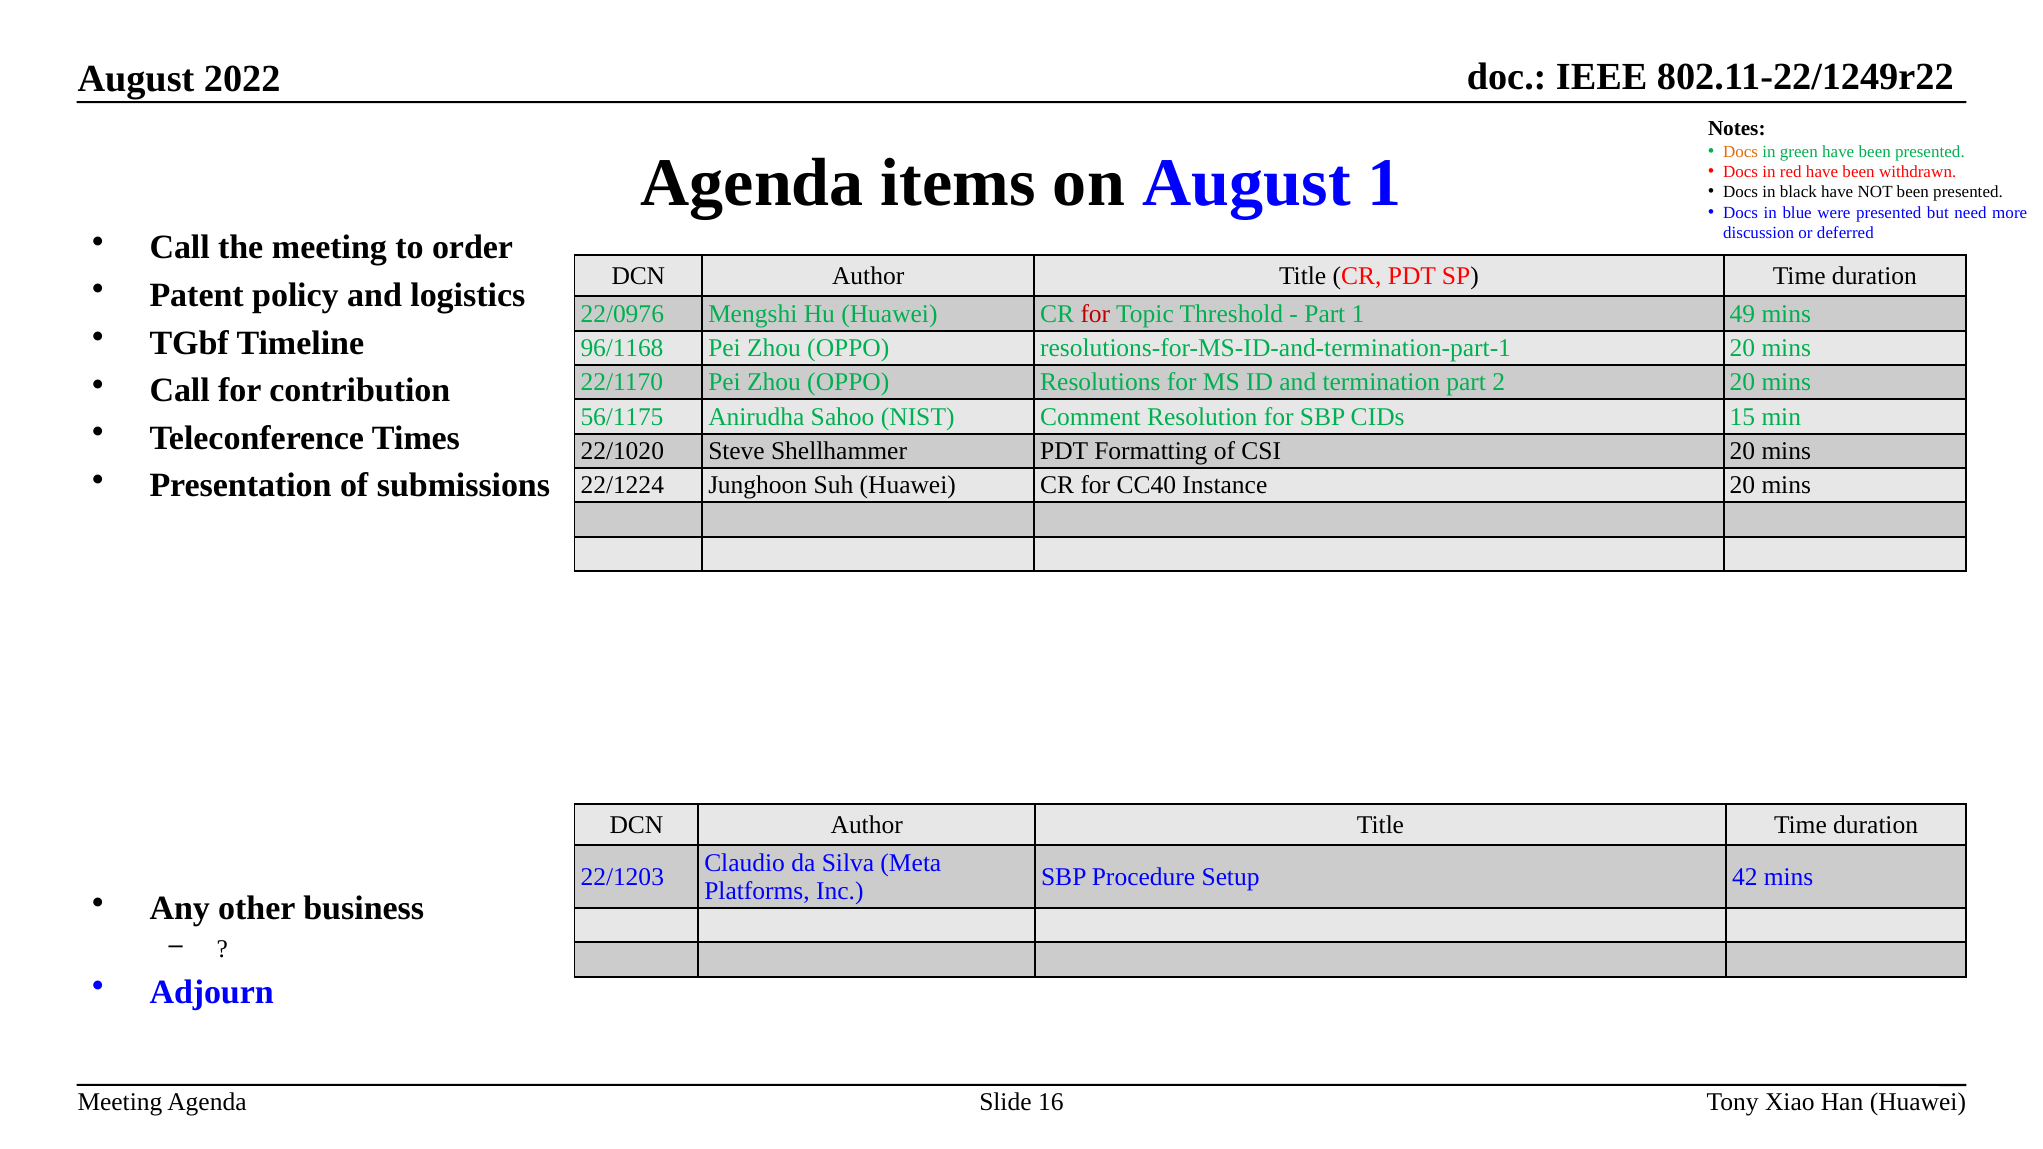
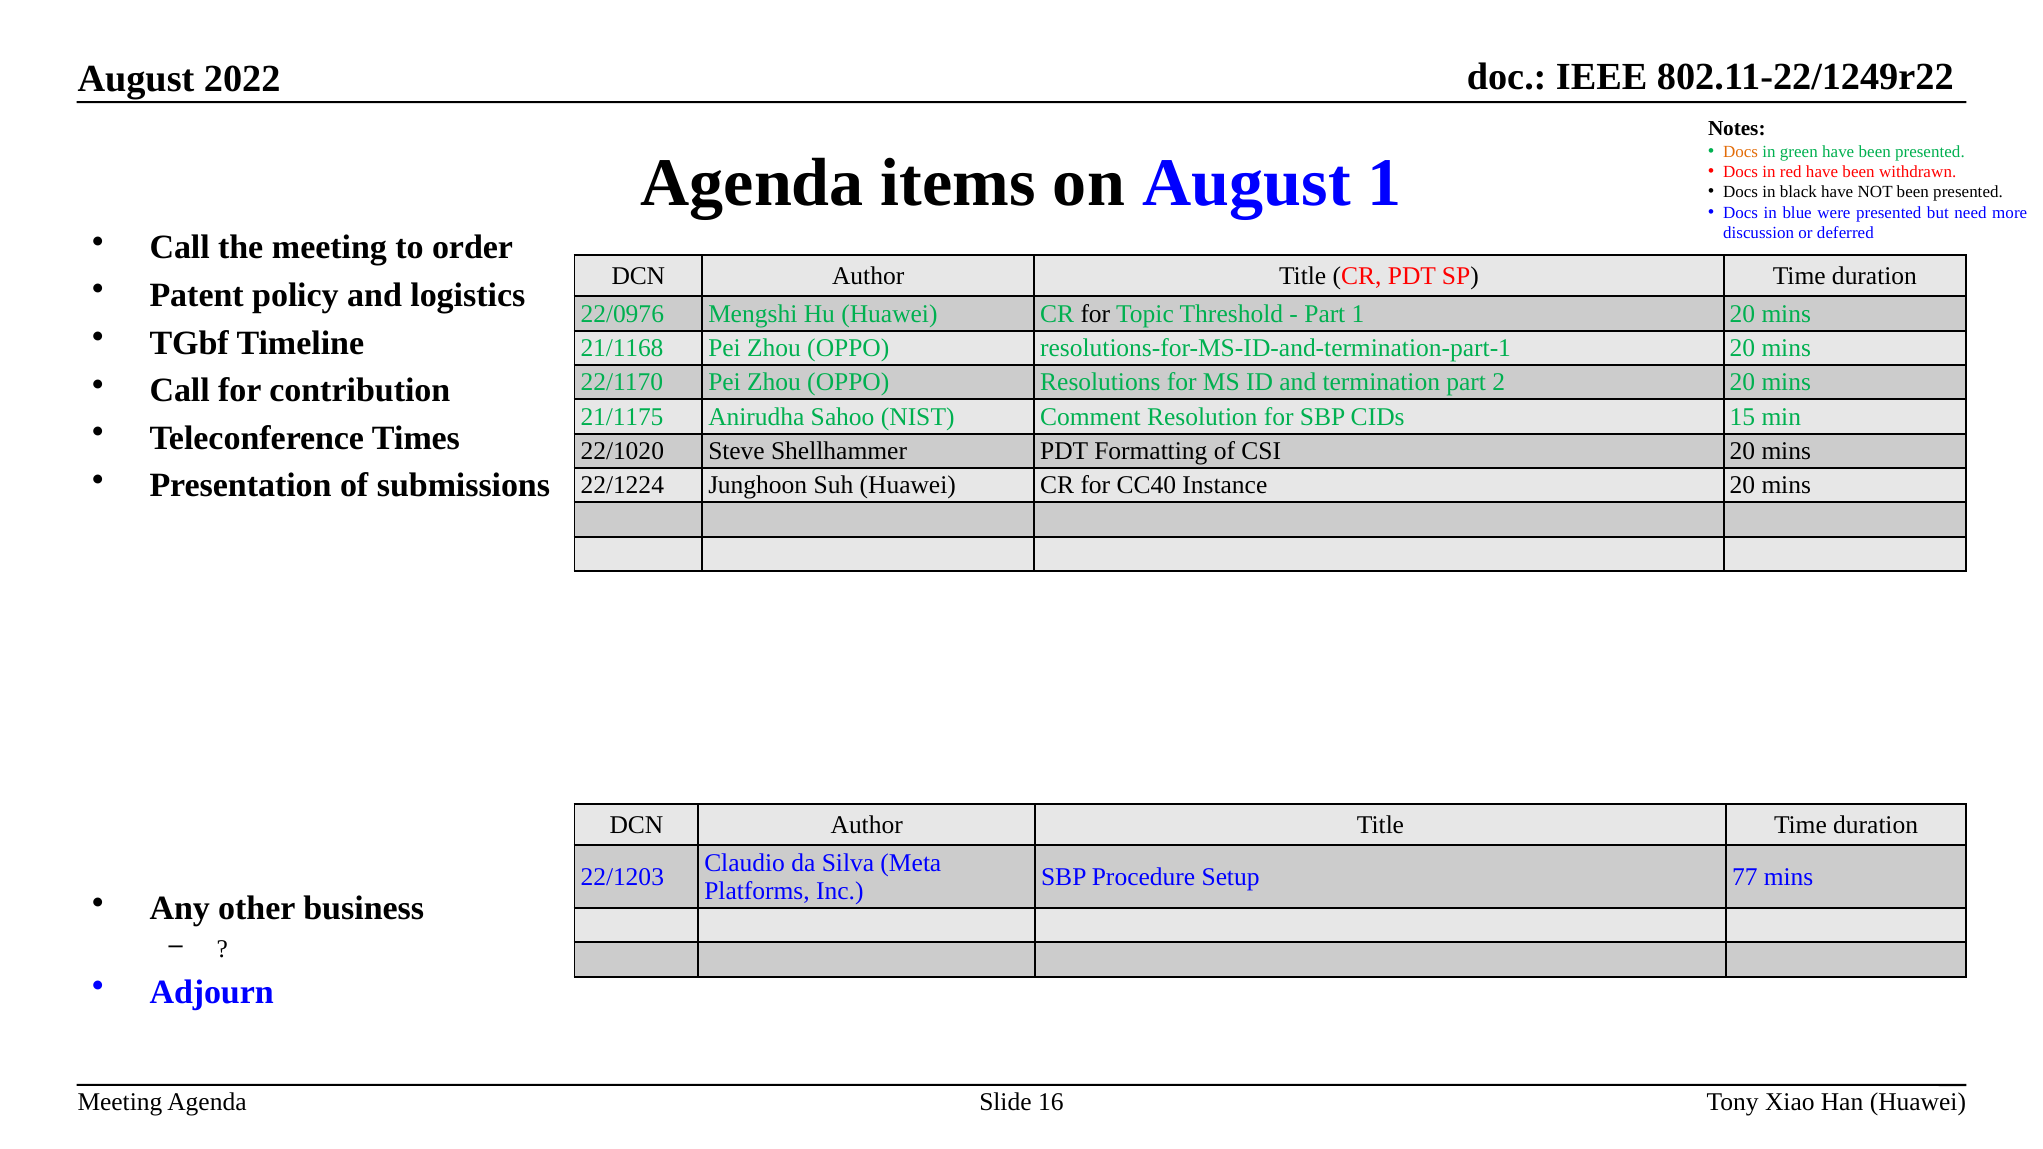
for colour: red -> black (1095, 314)
1 49: 49 -> 20 (1742, 314)
96/1168: 96/1168 -> 21/1168 (622, 348)
56/1175: 56/1175 -> 21/1175 (622, 417)
42: 42 -> 77 (1745, 877)
